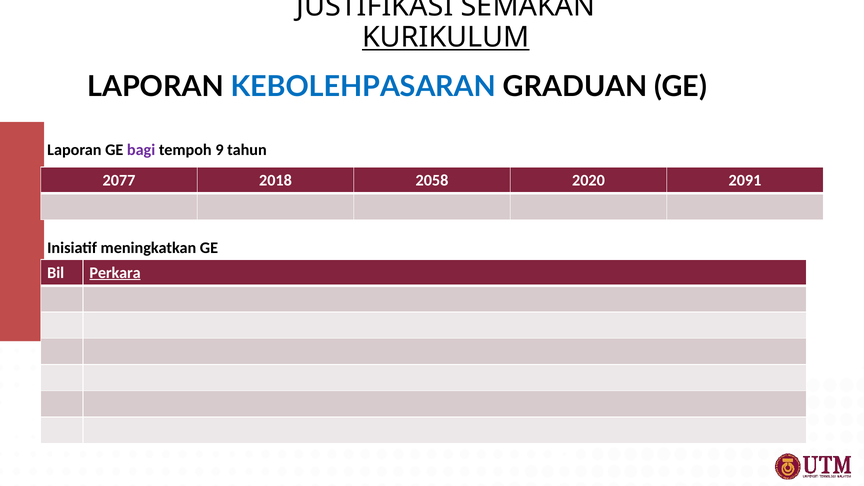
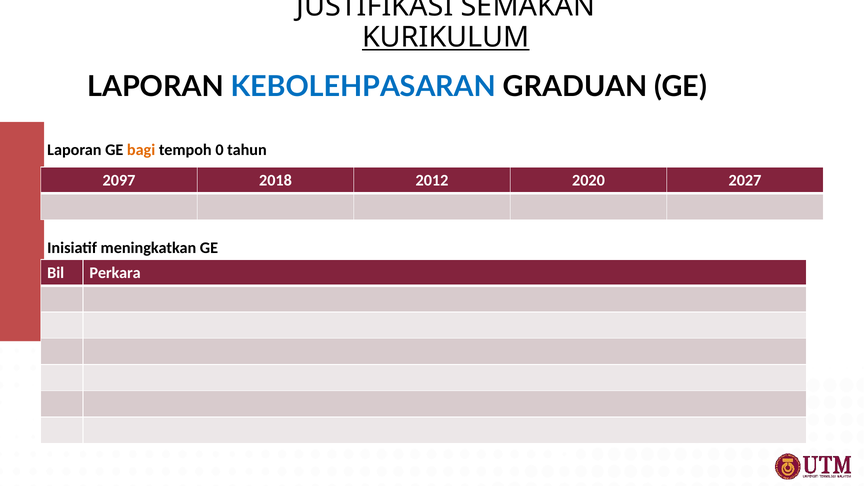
bagi colour: purple -> orange (141, 150)
9: 9 -> 0 (219, 150)
2077: 2077 -> 2097 (119, 180)
2058: 2058 -> 2012 (432, 180)
2091: 2091 -> 2027 (745, 180)
Perkara underline: present -> none (115, 273)
